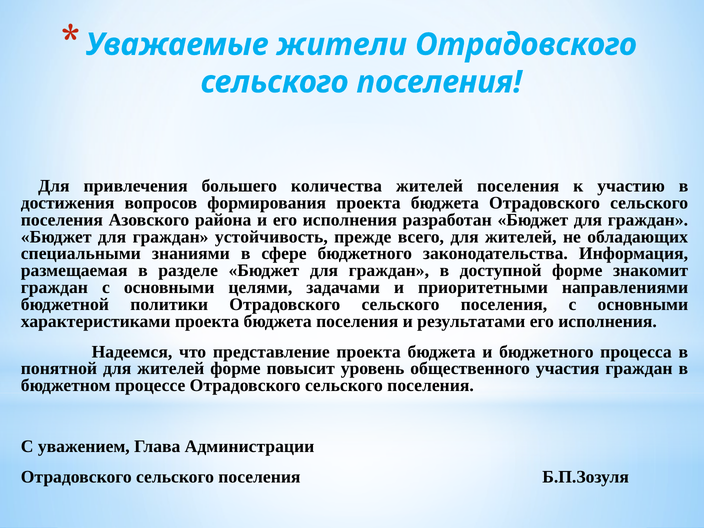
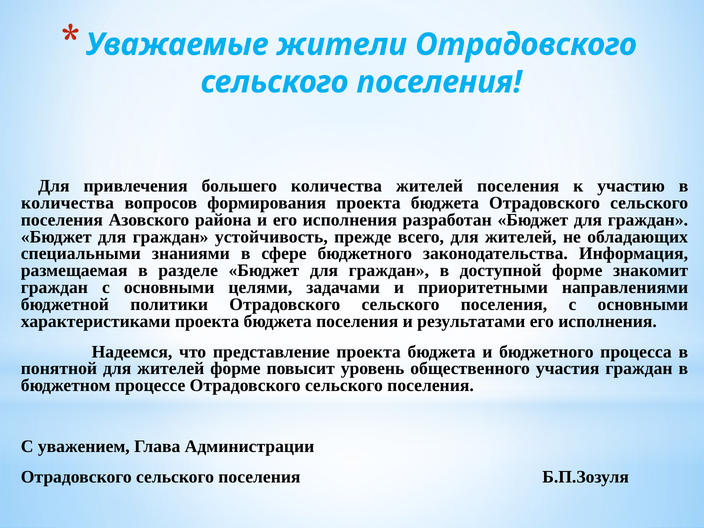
достижения: достижения -> количества (68, 203)
